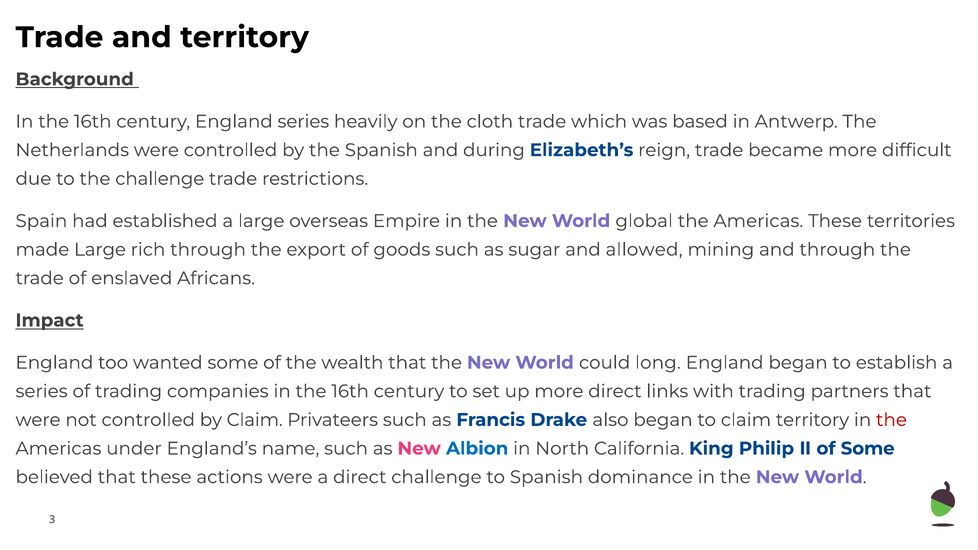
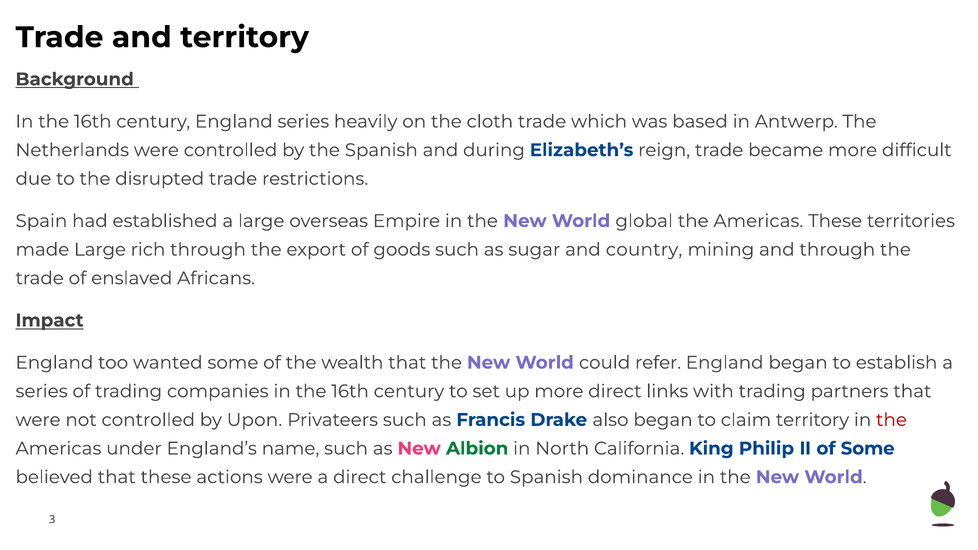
the challenge: challenge -> disrupted (160, 179)
allowed: allowed -> country (644, 250)
long: long -> refer (658, 363)
by Claim: Claim -> Upon (255, 420)
Albion colour: blue -> green (477, 449)
